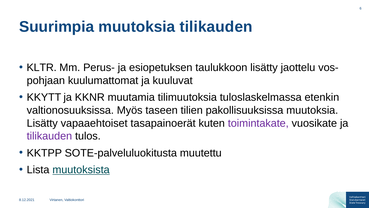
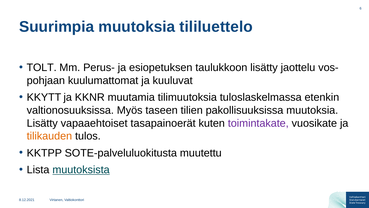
muutoksia tilikauden: tilikauden -> tililuettelo (216, 27)
KLTR: KLTR -> TOLT (42, 67)
tilikauden colour: purple -> orange (49, 136)
